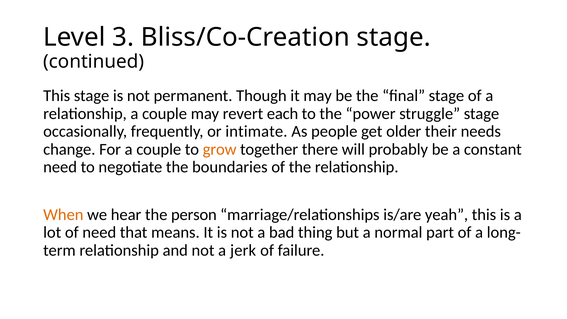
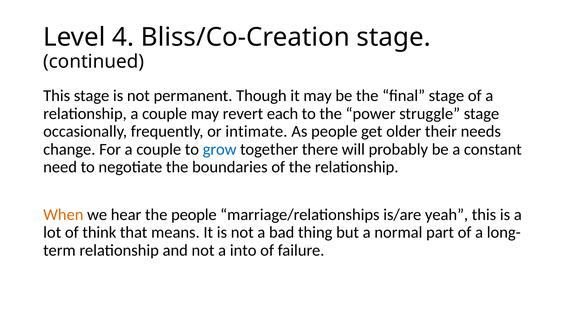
3: 3 -> 4 (123, 37)
grow colour: orange -> blue (220, 149)
the person: person -> people (194, 215)
of need: need -> think (99, 232)
jerk: jerk -> into (243, 250)
